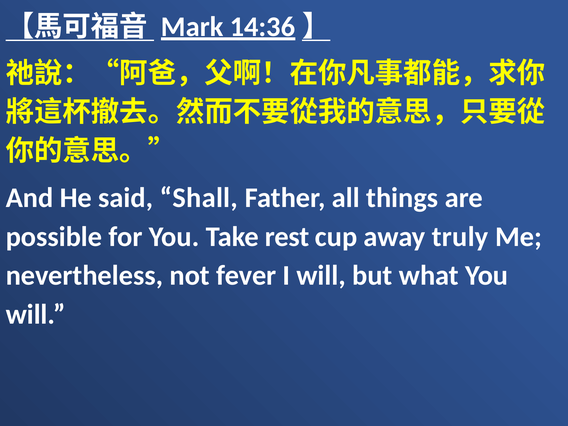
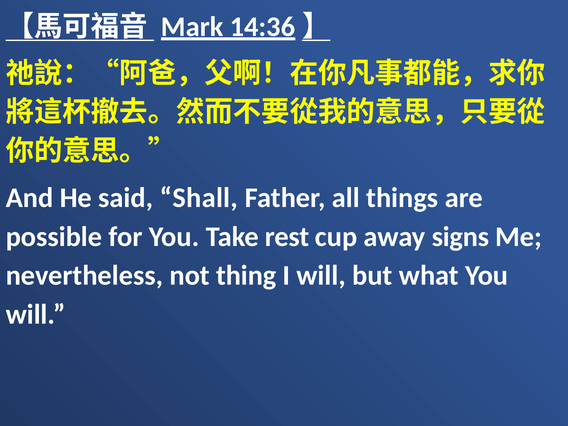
truly: truly -> signs (460, 237)
fever: fever -> thing (246, 275)
